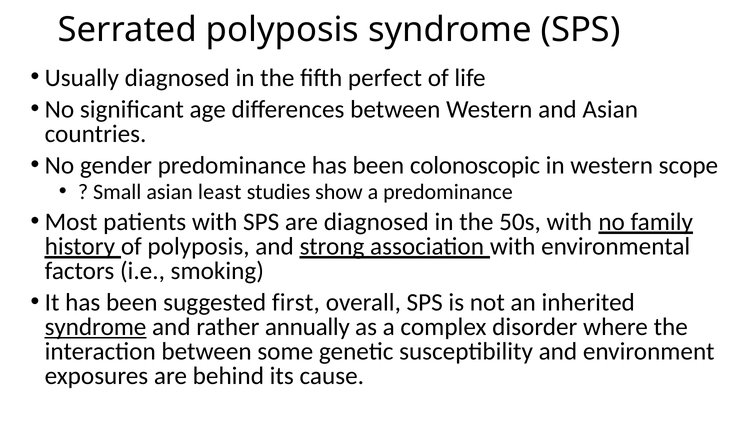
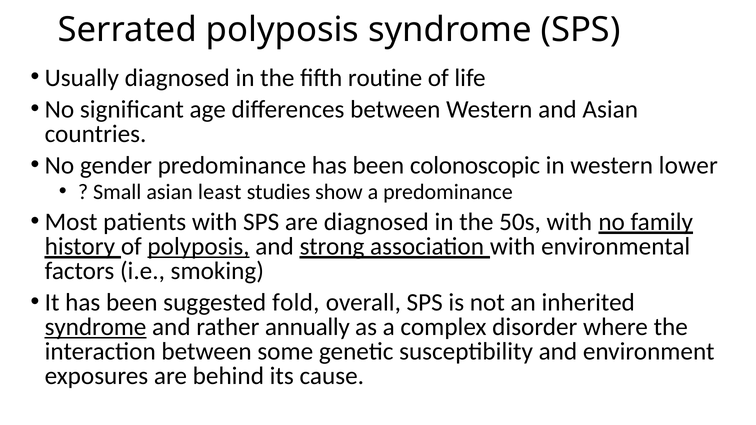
perfect: perfect -> routine (385, 78)
scope: scope -> lower (688, 165)
polyposis underline: none -> present (199, 247)
first: first -> fold (296, 303)
